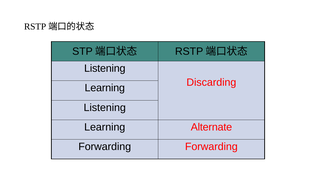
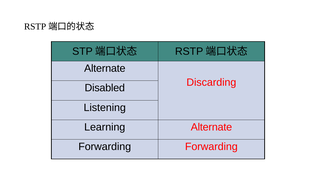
Listening: Listening -> Alternate (105, 68)
Learning: Learning -> Disabled (105, 88)
